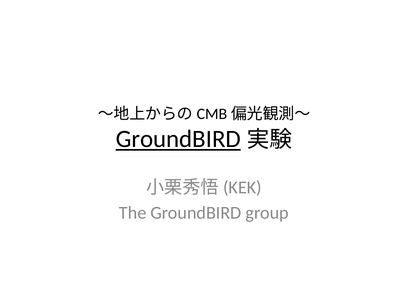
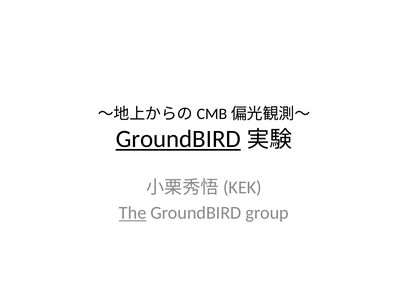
The underline: none -> present (133, 213)
